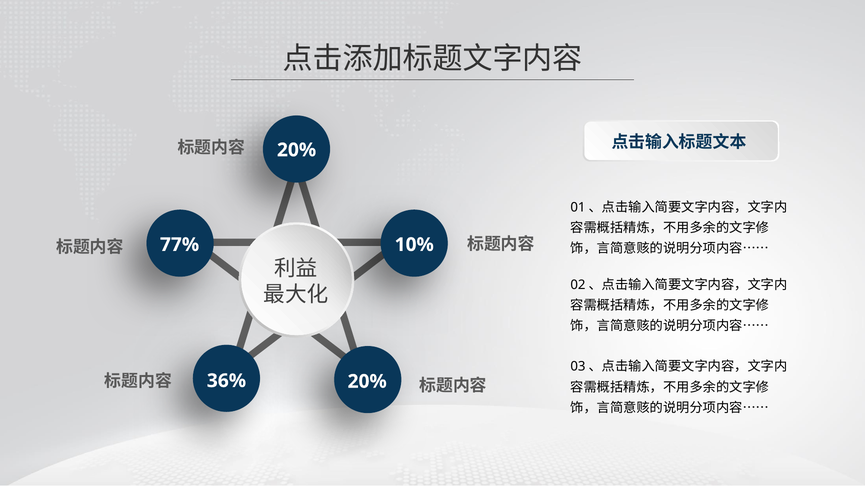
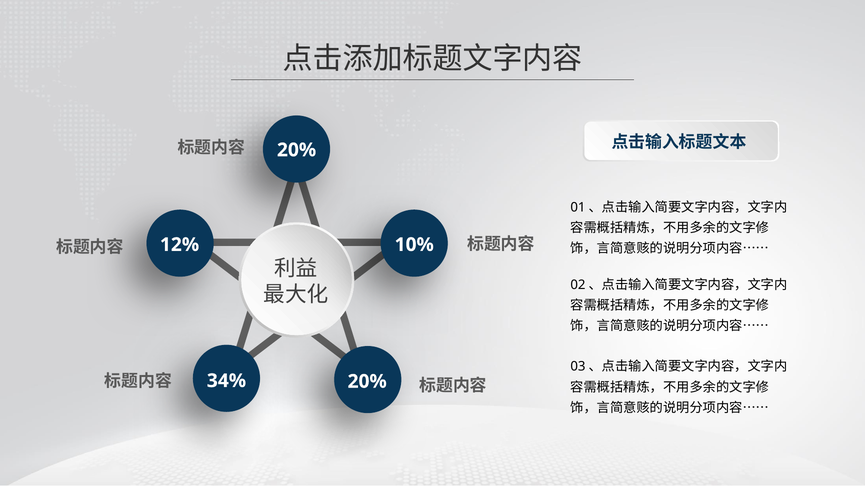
77%: 77% -> 12% (180, 245)
36%: 36% -> 34% (226, 381)
